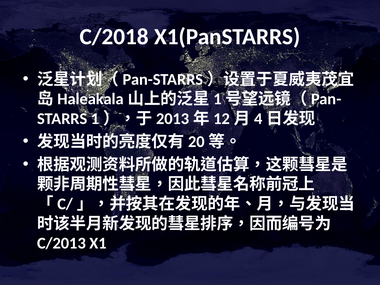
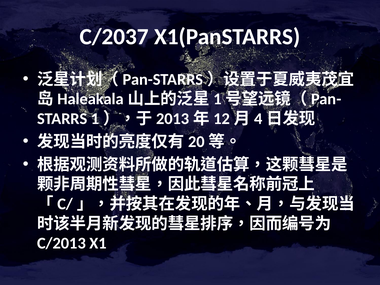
C/2018: C/2018 -> C/2037 (114, 37)
